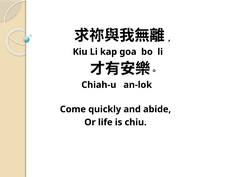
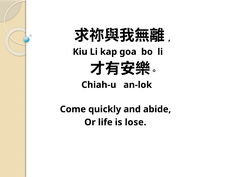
chiu: chiu -> lose (136, 122)
